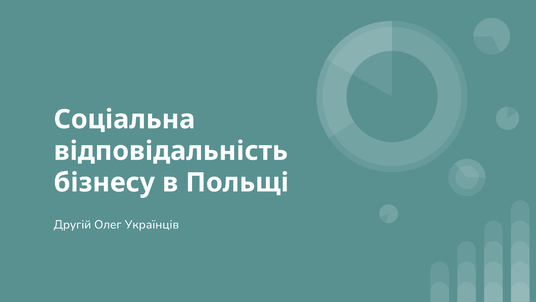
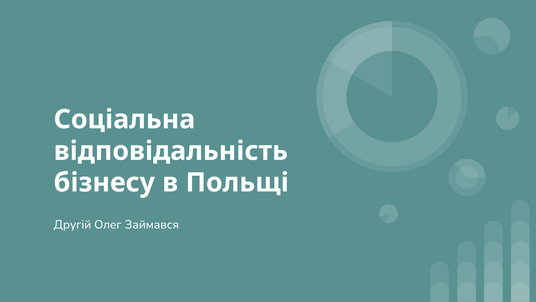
Українців: Українців -> Займався (152, 224)
